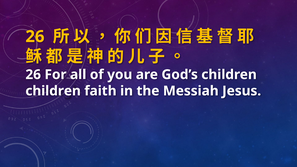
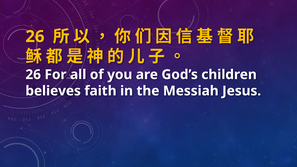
children: children -> believes (53, 91)
